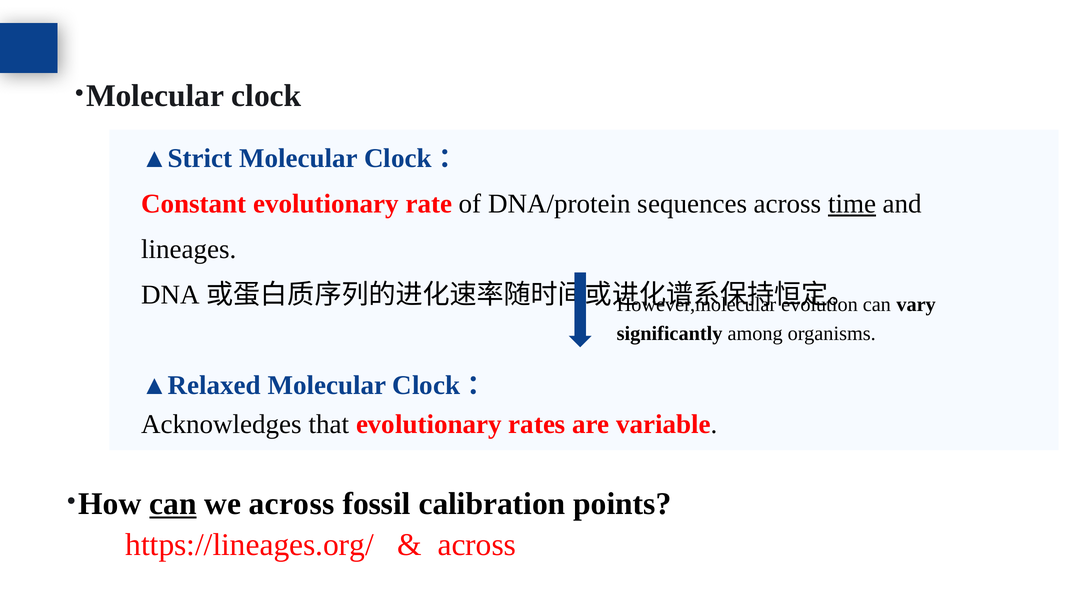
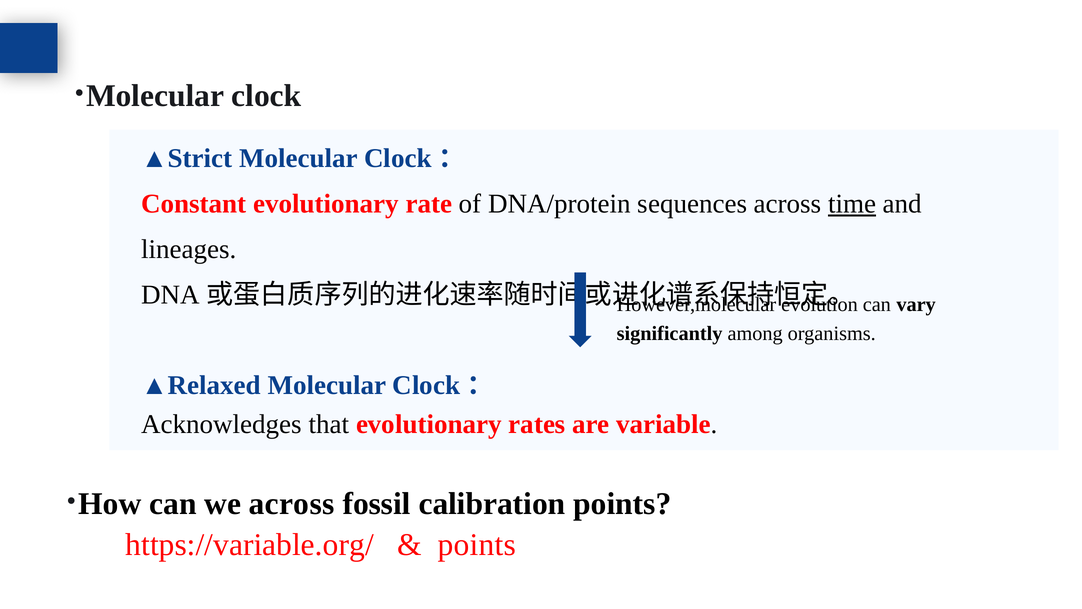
can underline: present -> none (173, 504)
https://lineages.org/: https://lineages.org/ -> https://variable.org/ (250, 544)
across: across -> points (477, 544)
